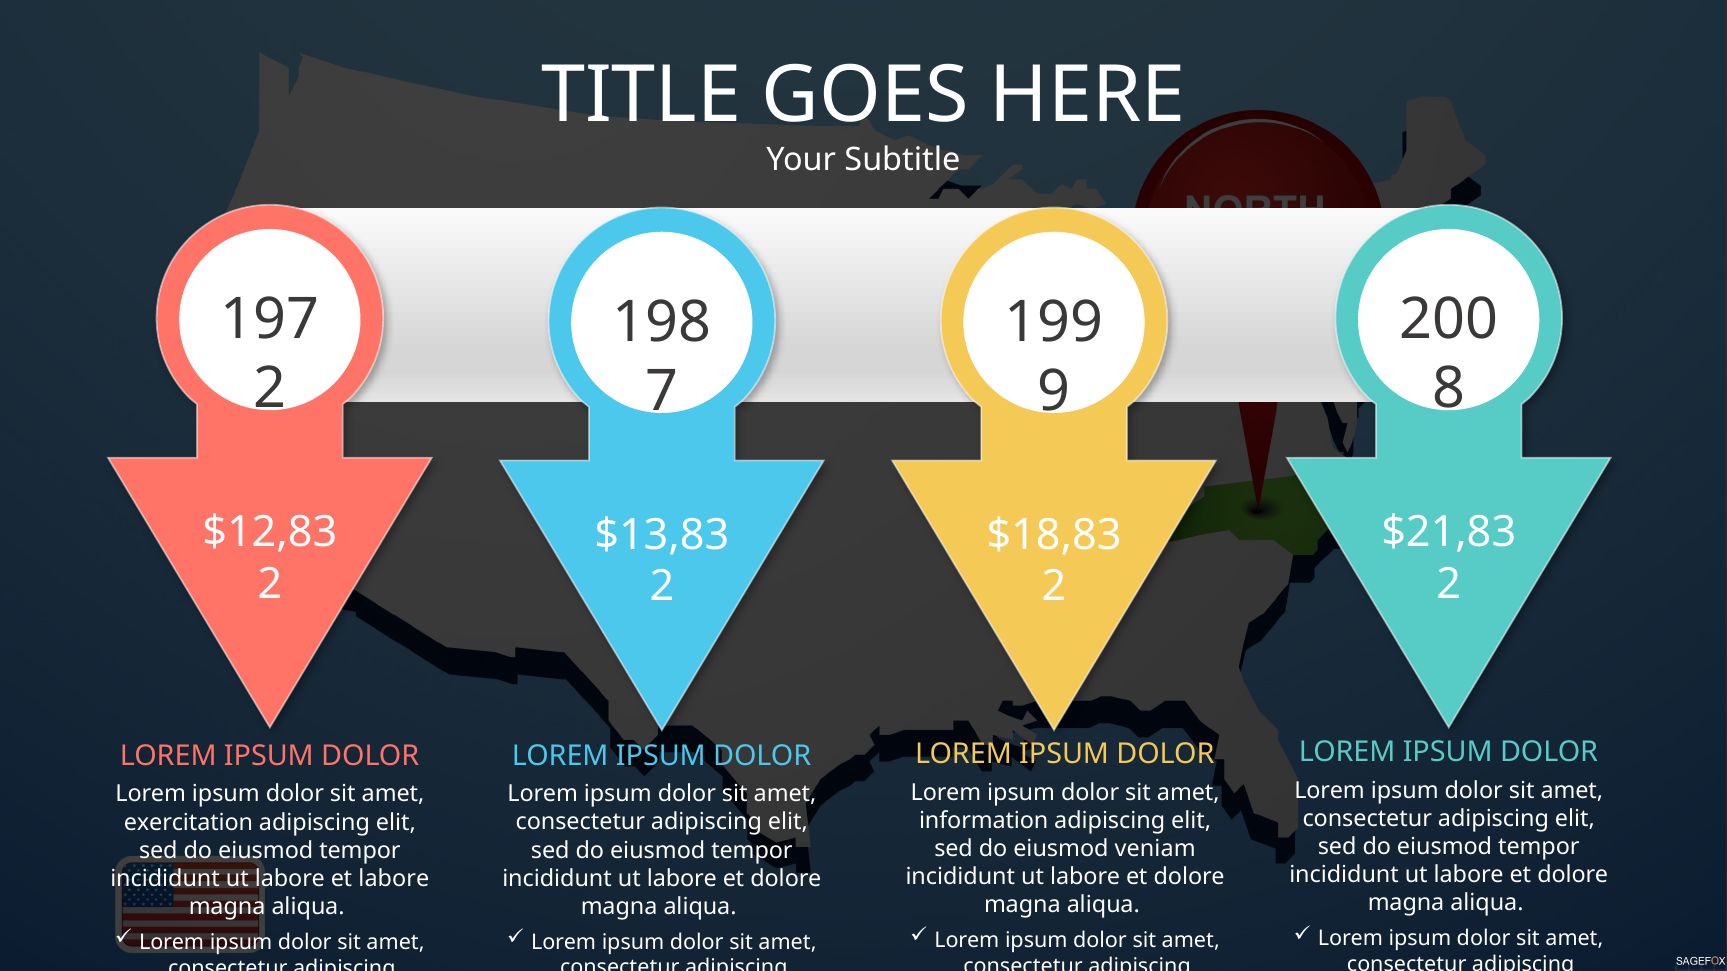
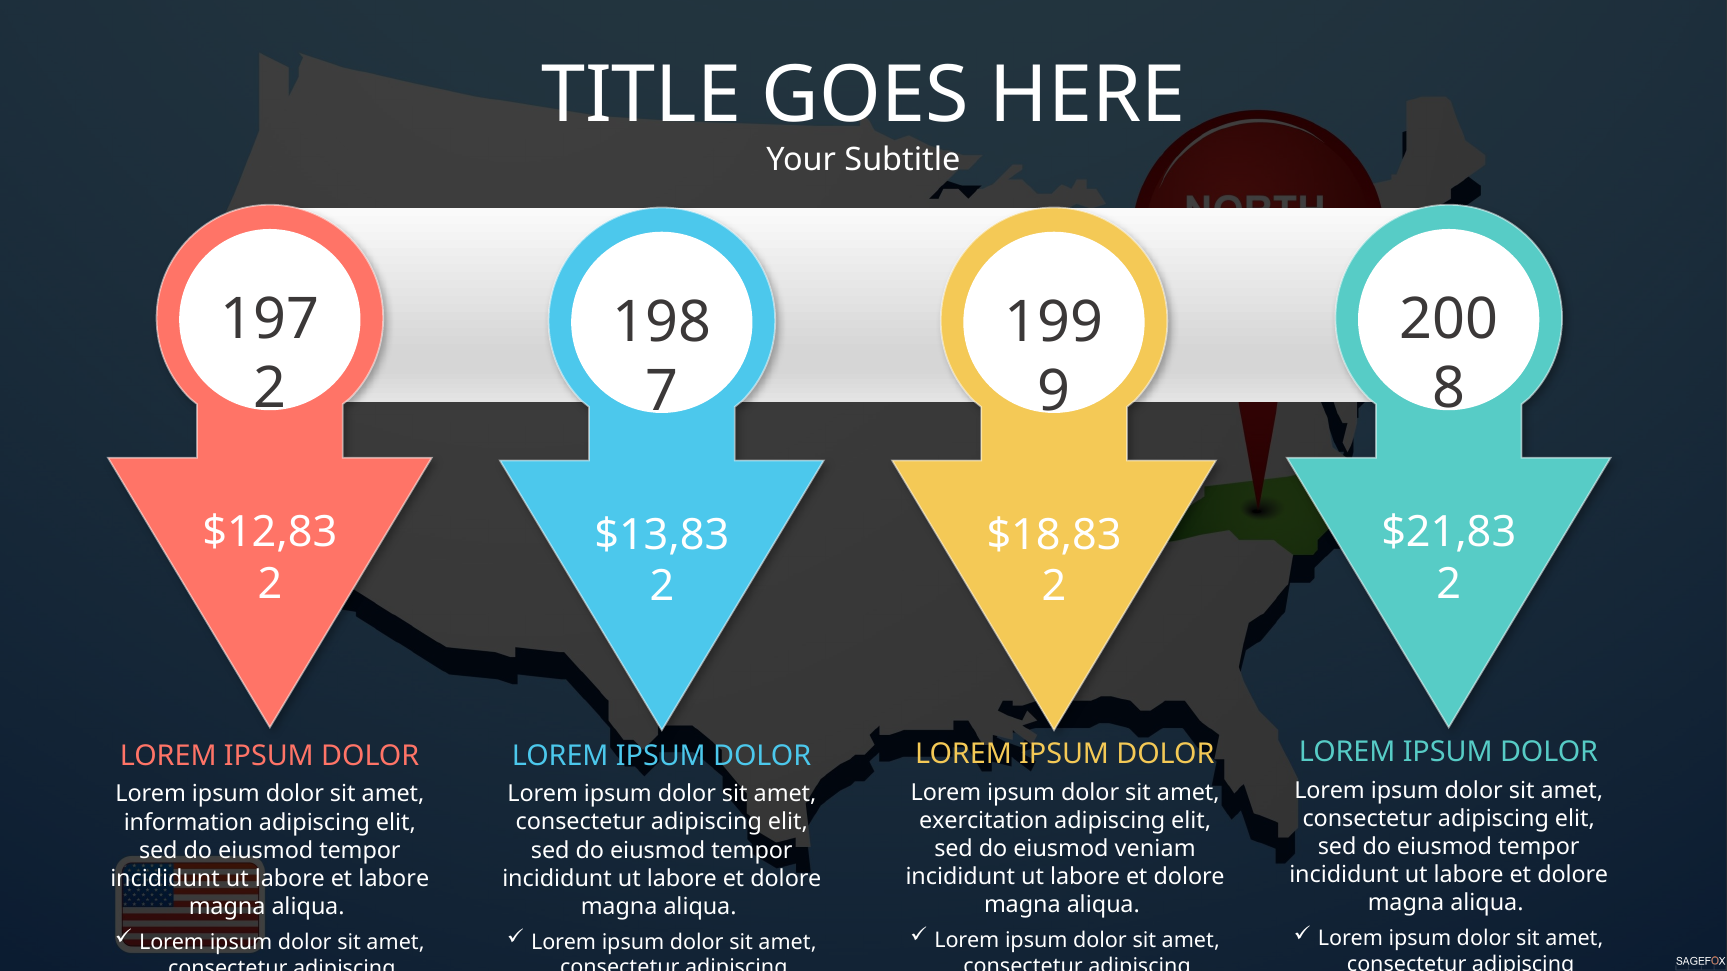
information: information -> exercitation (984, 821)
exercitation: exercitation -> information (188, 823)
